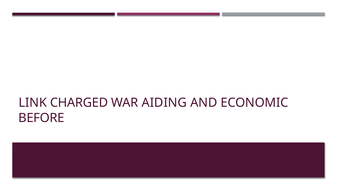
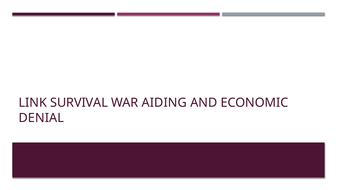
CHARGED: CHARGED -> SURVIVAL (79, 102)
BEFORE: BEFORE -> DENIAL (41, 118)
